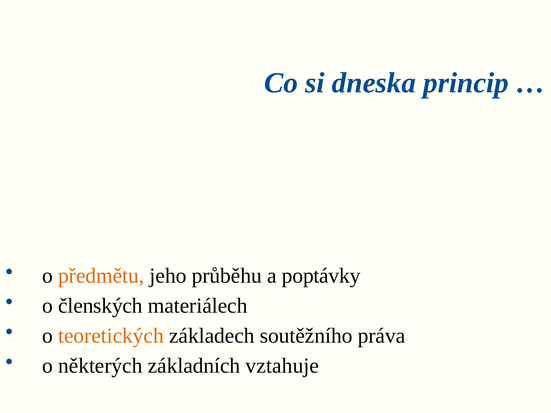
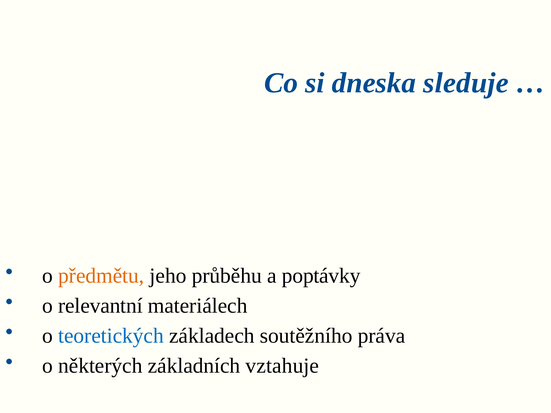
princip: princip -> sleduje (466, 83)
členských: členských -> relevantní (100, 306)
teoretických colour: orange -> blue (111, 336)
